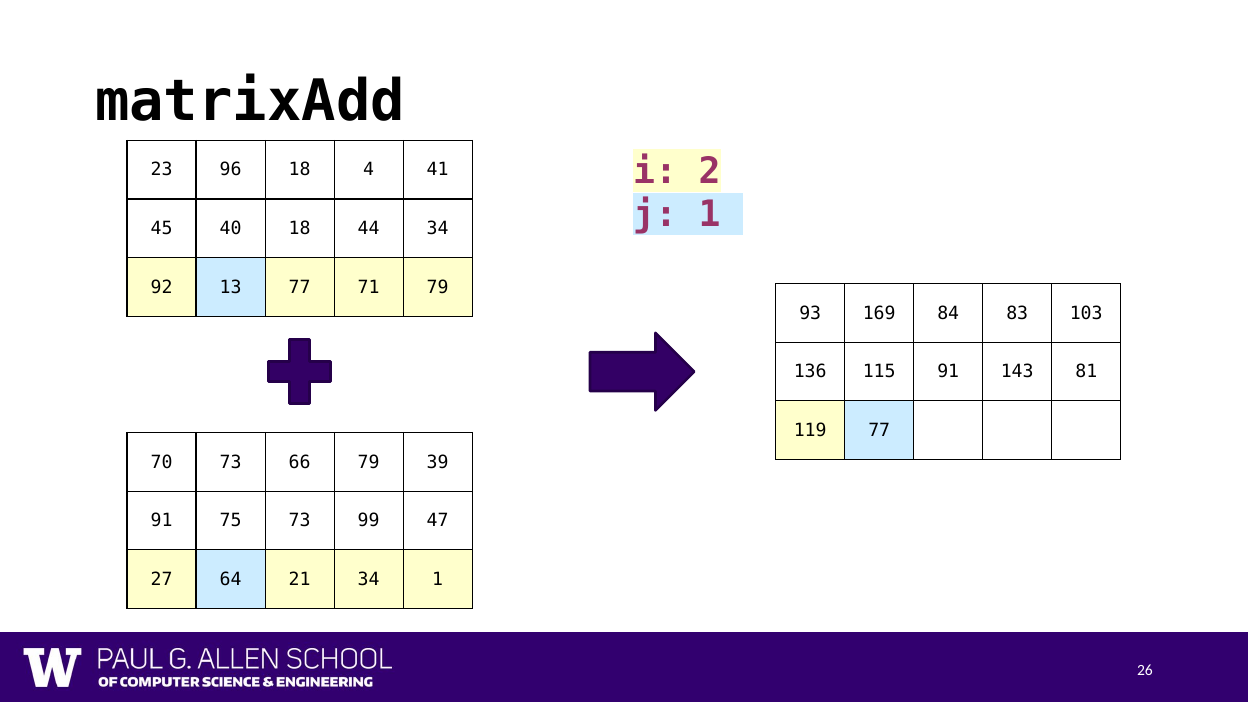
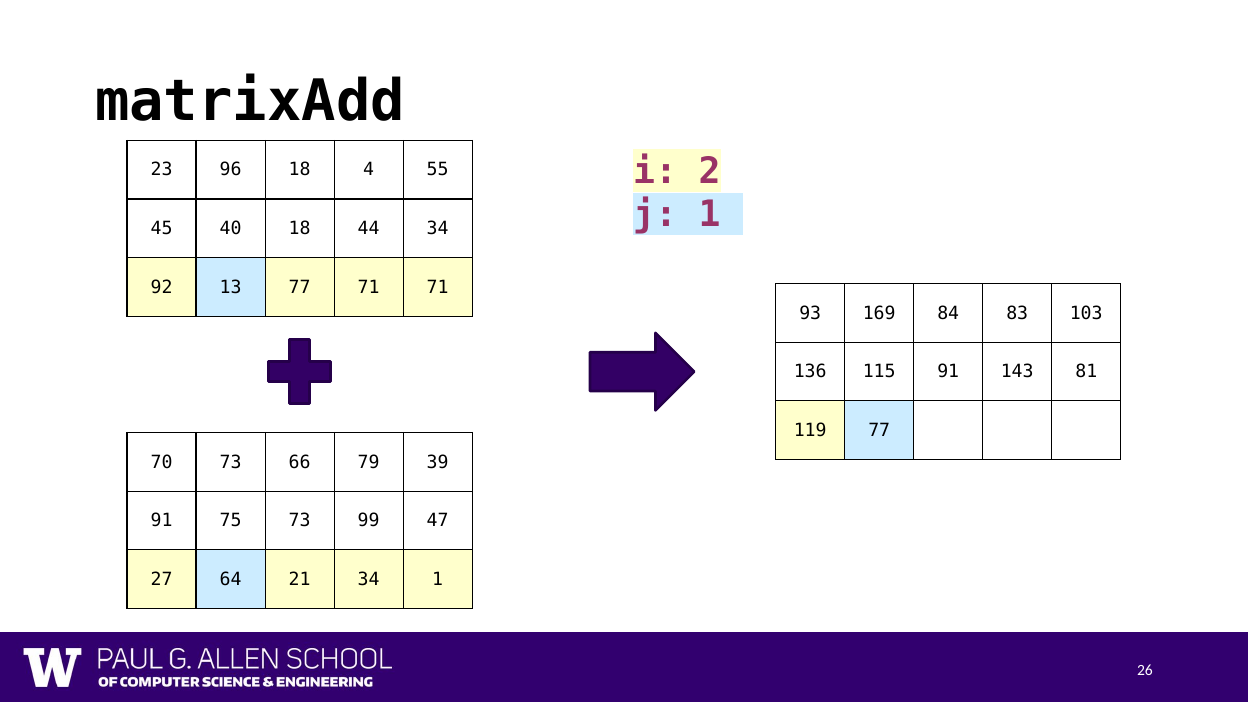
41: 41 -> 55 (438, 170)
71 79: 79 -> 71 (438, 287)
